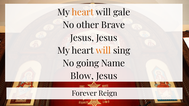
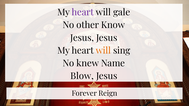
heart colour: orange -> purple (83, 12)
Brave: Brave -> Know (113, 25)
going: going -> knew (88, 63)
